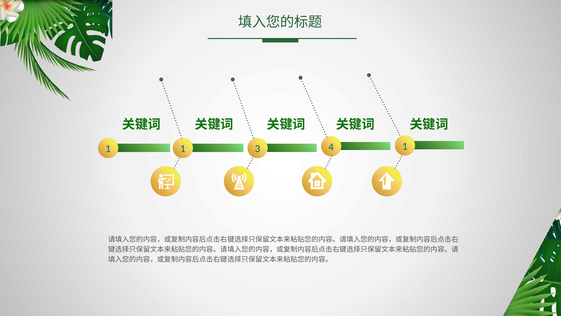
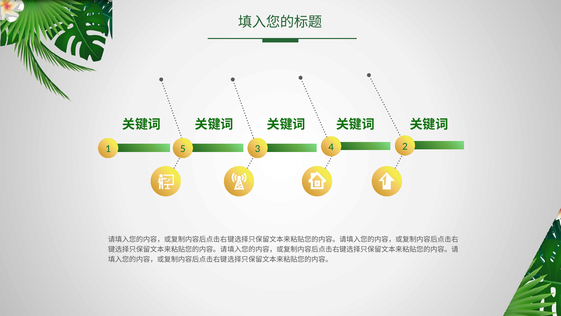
1 1: 1 -> 5 (183, 149)
4 1: 1 -> 2 (405, 146)
